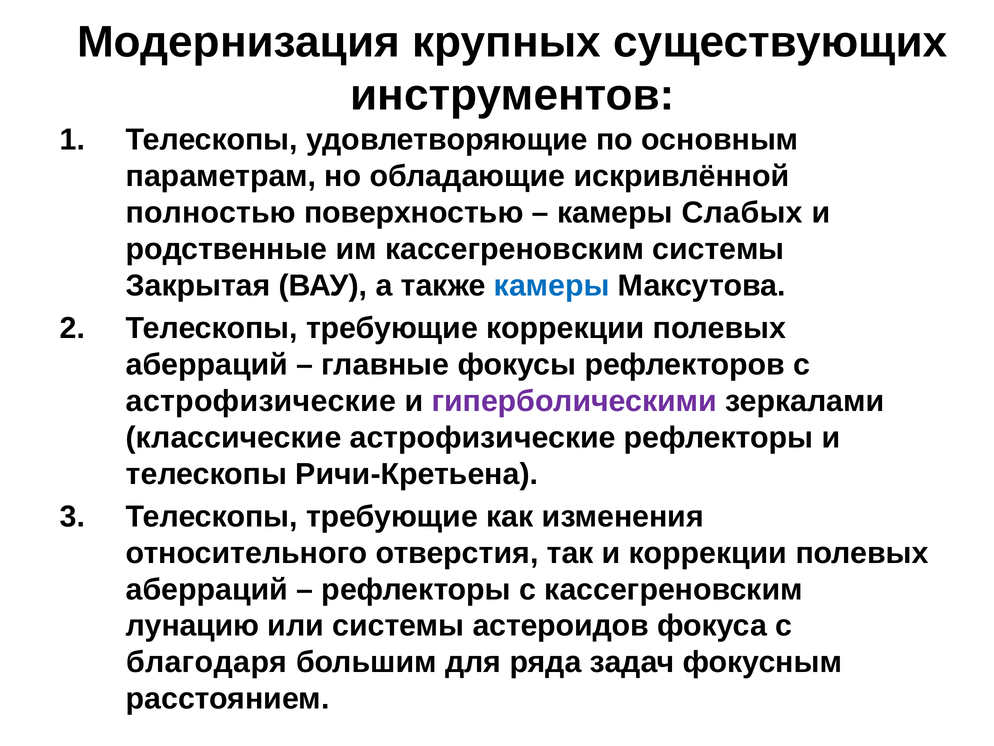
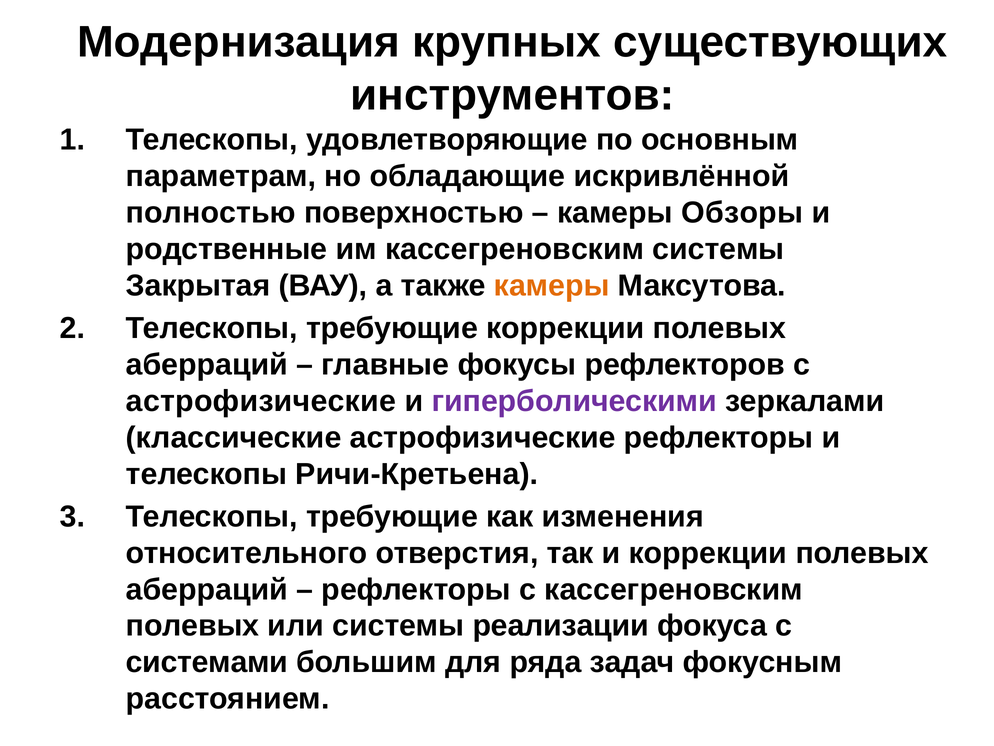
Слабых: Слабых -> Обзоры (742, 213)
камеры colour: blue -> orange (552, 285)
лунацию: лунацию -> полевых (193, 626)
астероидов: астероидов -> реализации (561, 626)
благодаря: благодаря -> системами (207, 662)
